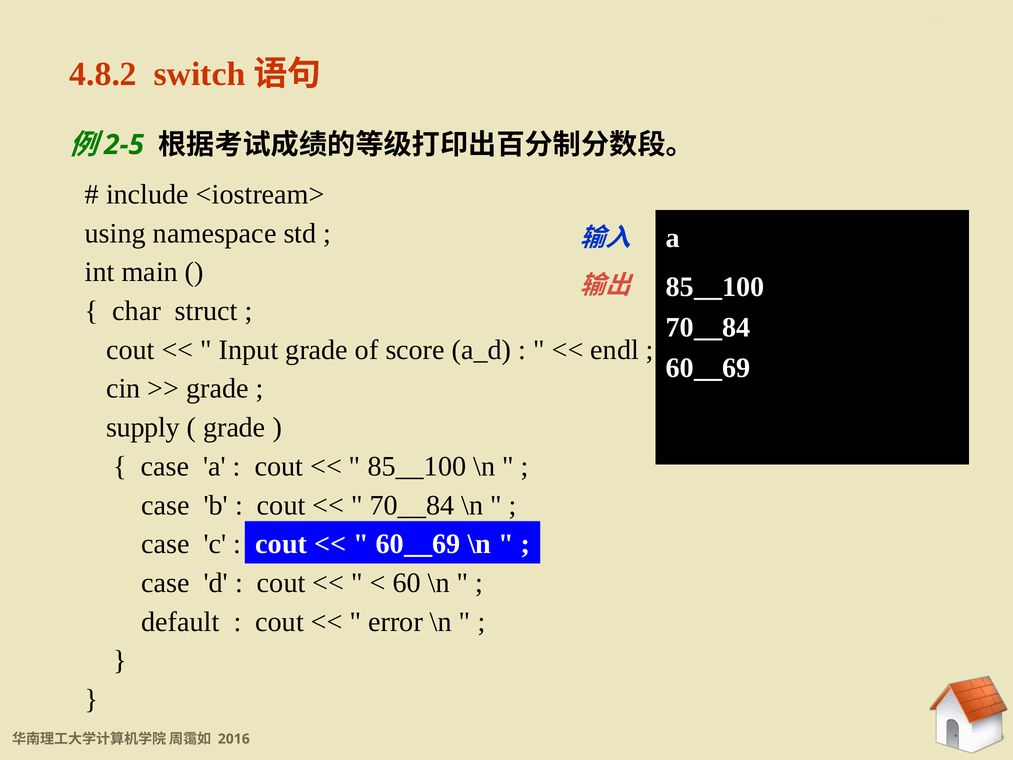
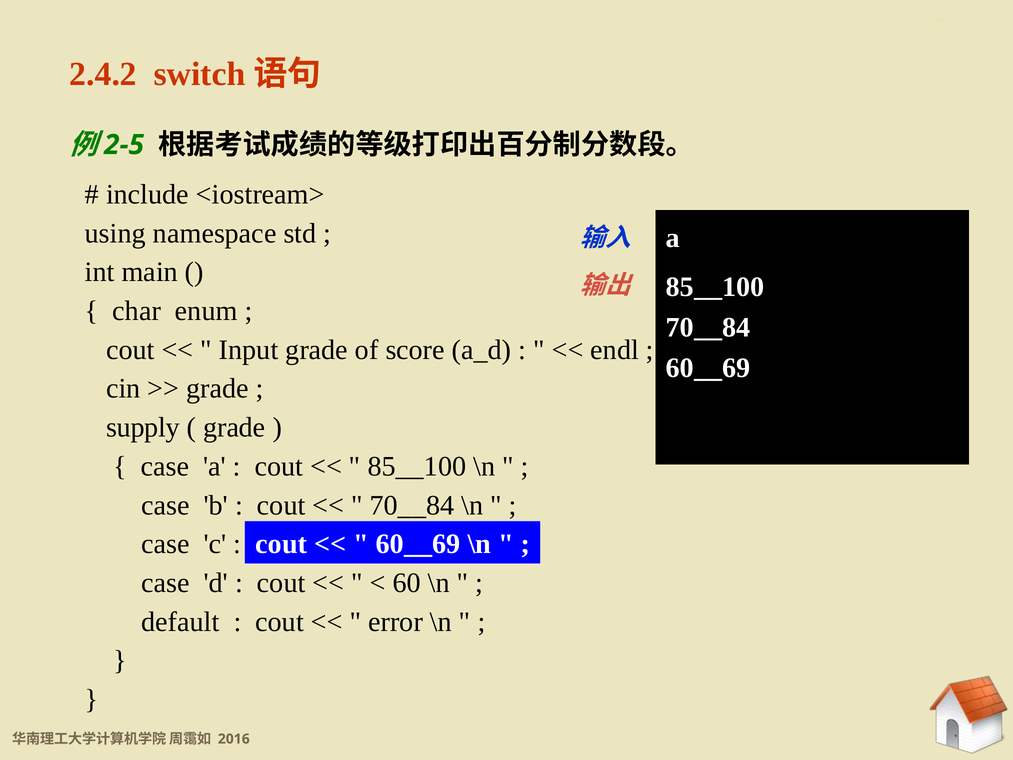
4.8.2: 4.8.2 -> 2.4.2 (103, 74)
struct: struct -> enum (206, 311)
